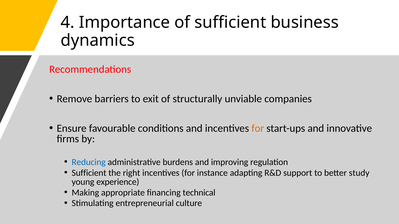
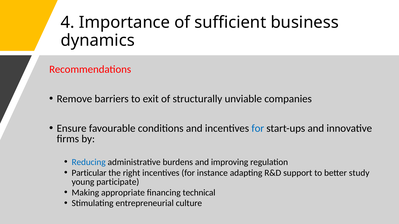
for colour: orange -> blue (258, 129)
Sufficient: Sufficient -> Particular (89, 173)
experience: experience -> participate (118, 182)
